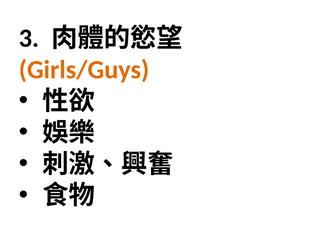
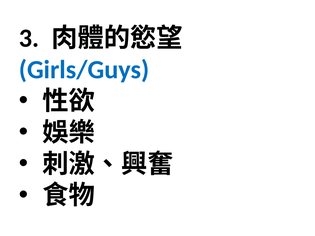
Girls/Guys colour: orange -> blue (84, 70)
